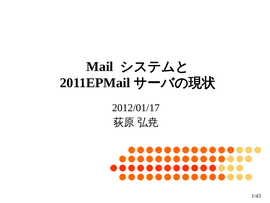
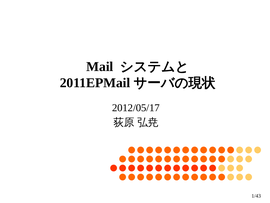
2012/01/17: 2012/01/17 -> 2012/05/17 (136, 108)
